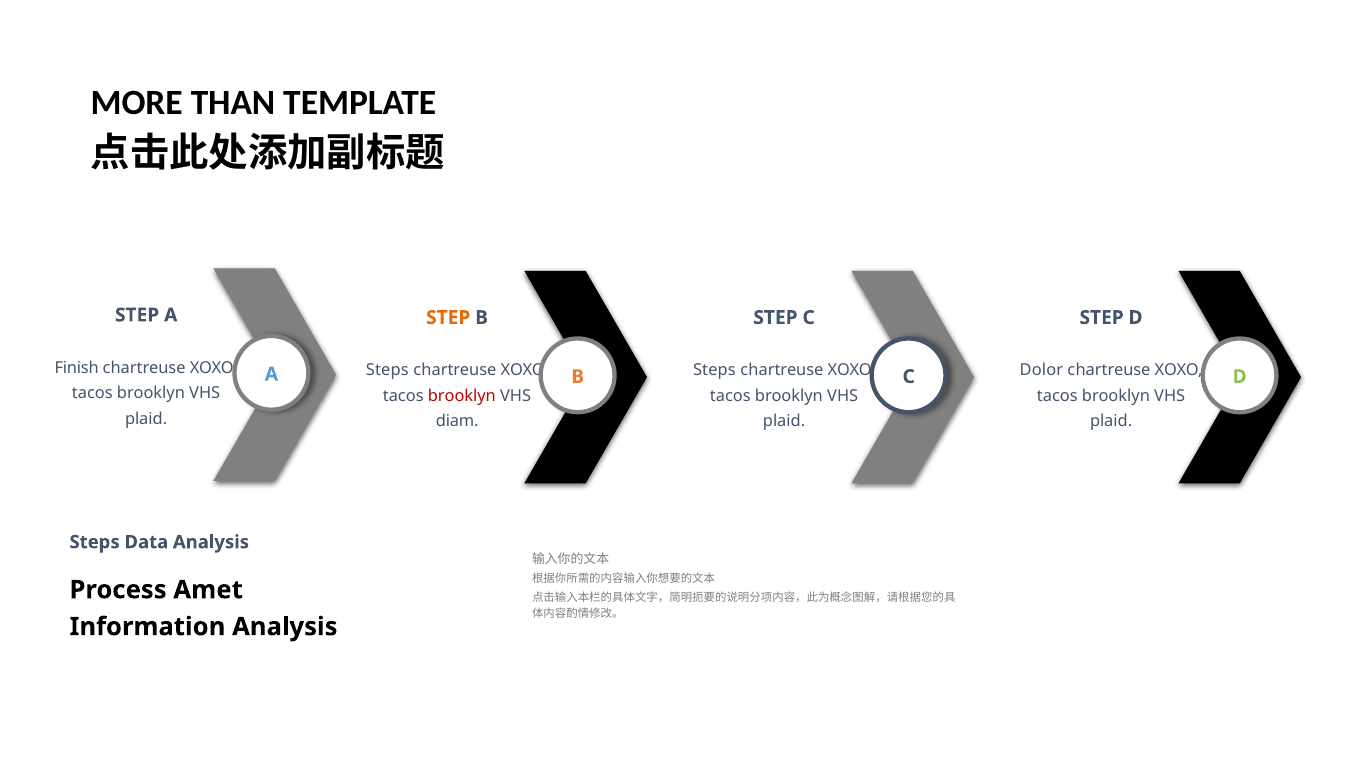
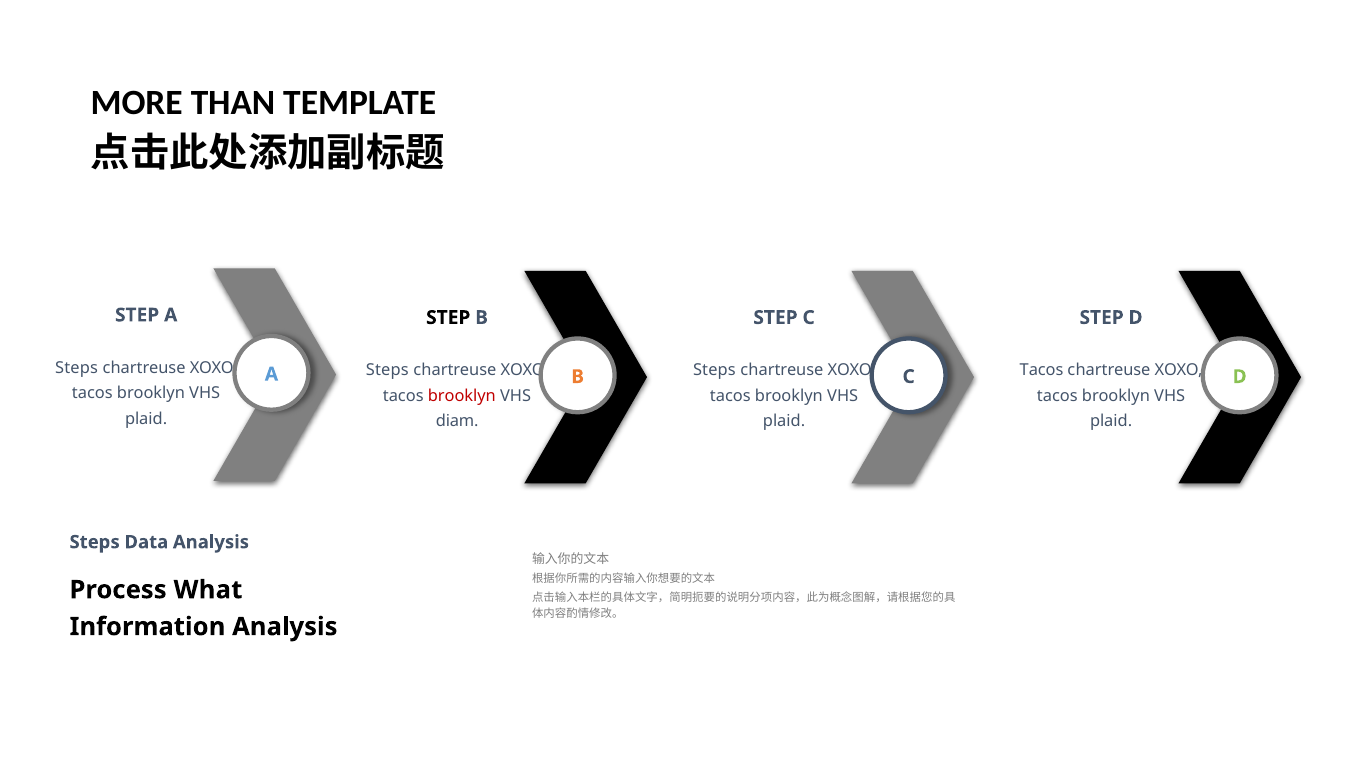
STEP colour: orange -> black (448, 318)
Finish: Finish -> Steps (76, 368)
Dolor: Dolor -> Tacos (1042, 370)
Amet: Amet -> What (208, 590)
